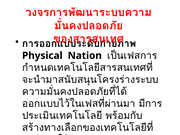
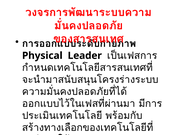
Nation: Nation -> Leader (85, 56)
